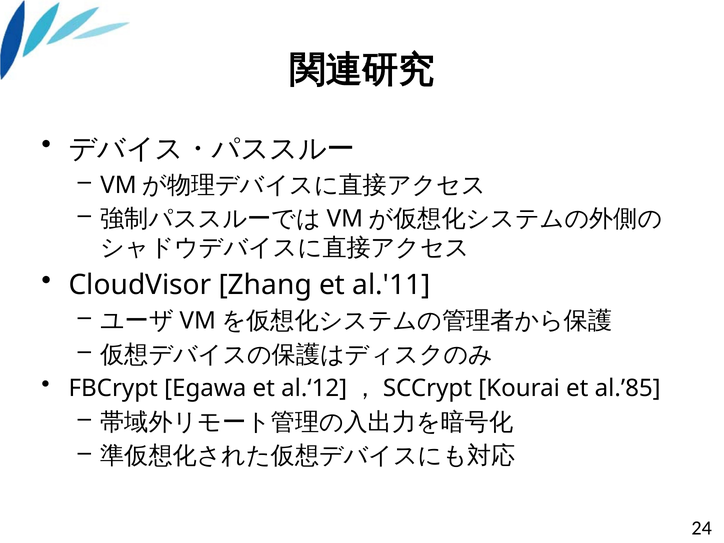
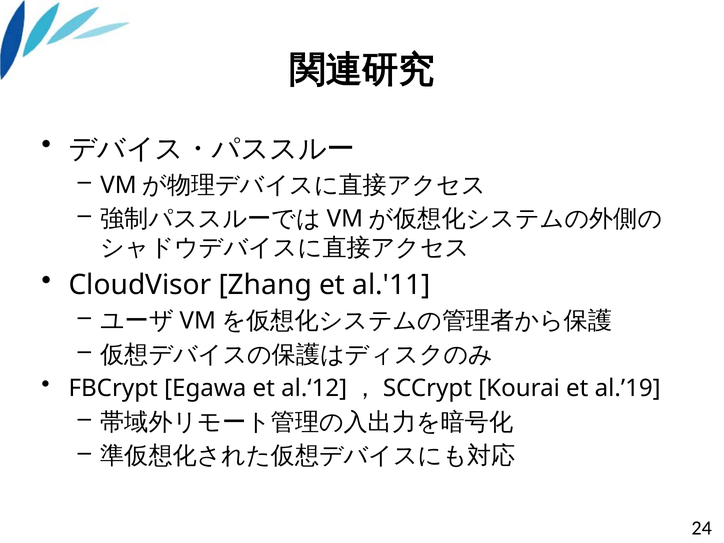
al.’85: al.’85 -> al.’19 (628, 388)
